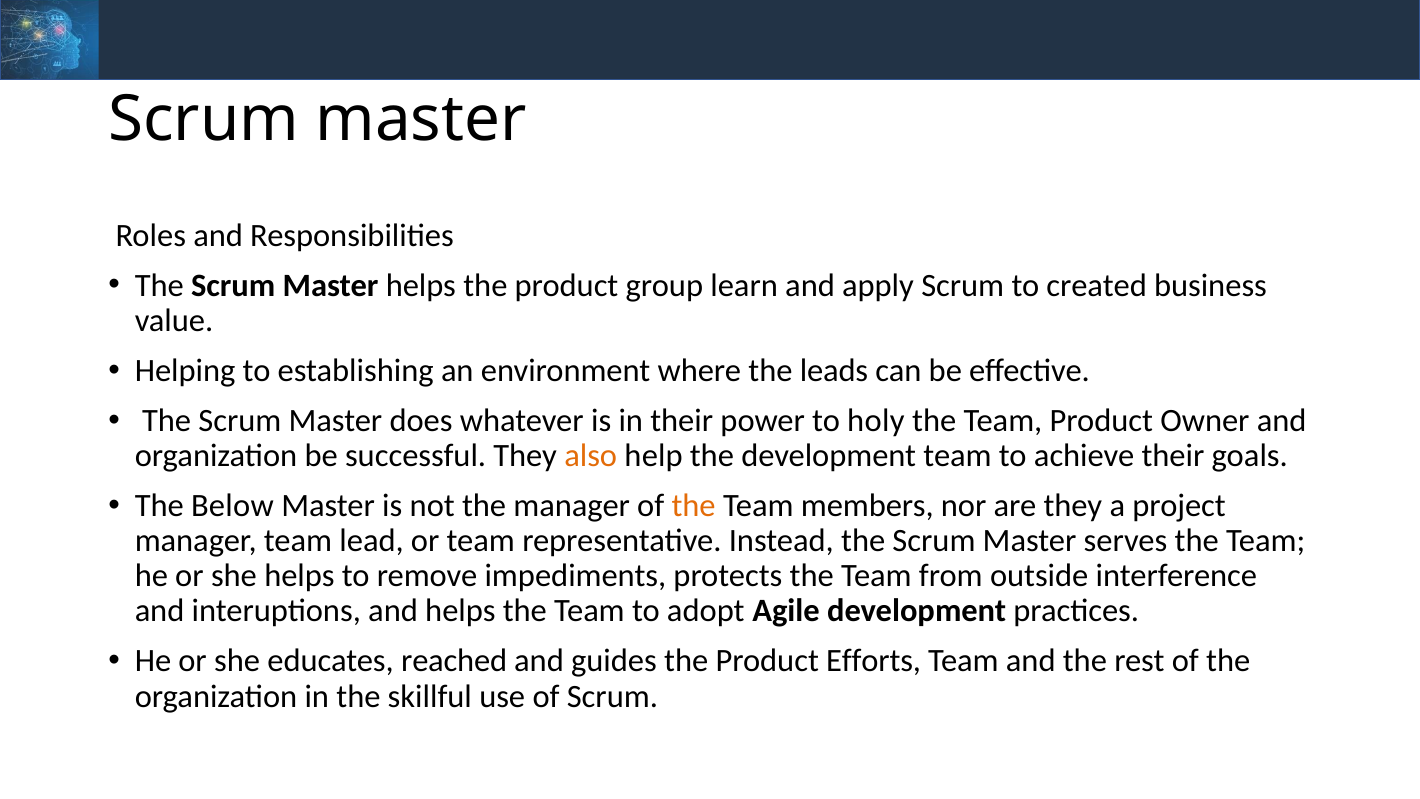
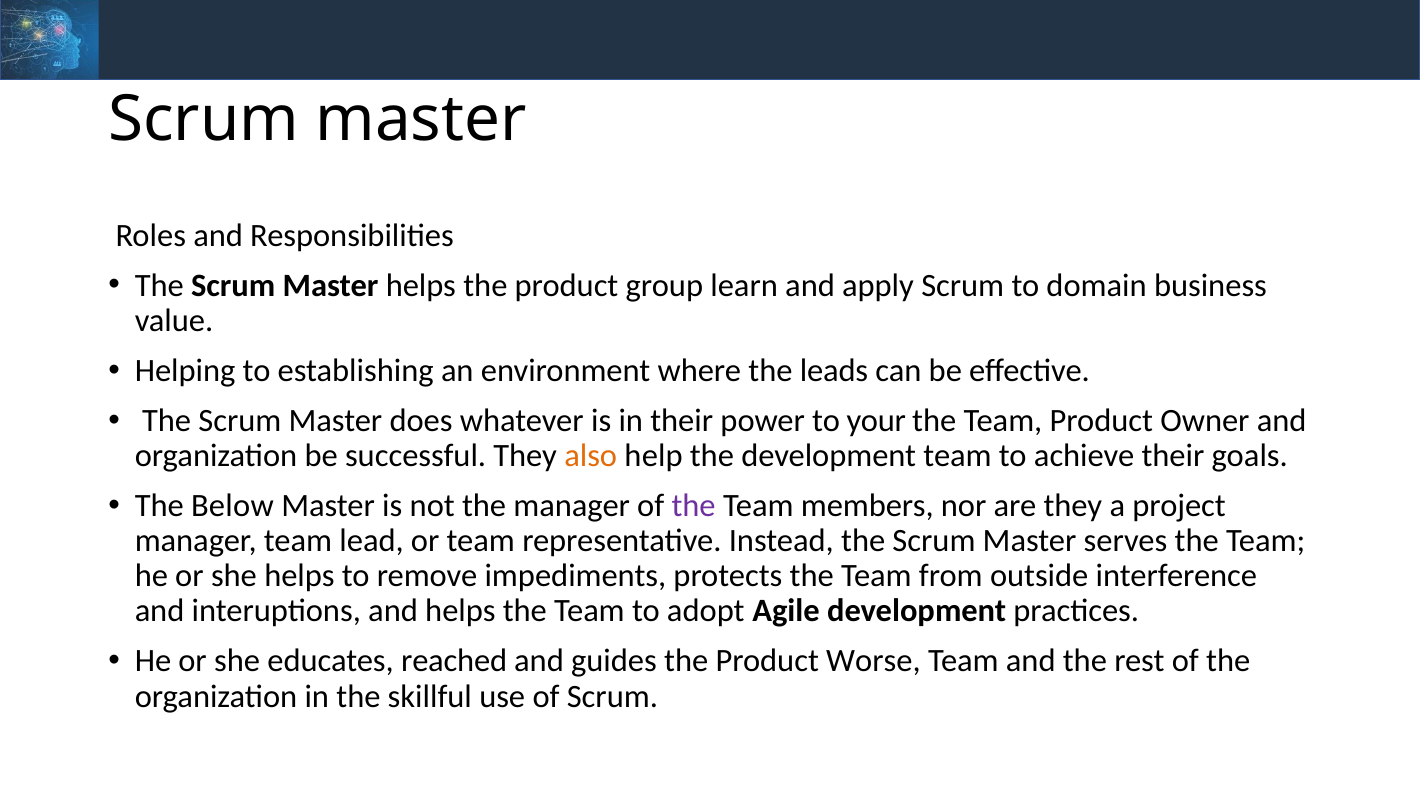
created: created -> domain (1097, 285)
holy: holy -> your (876, 420)
the colour: orange -> purple (694, 506)
Efforts: Efforts -> Worse (873, 661)
